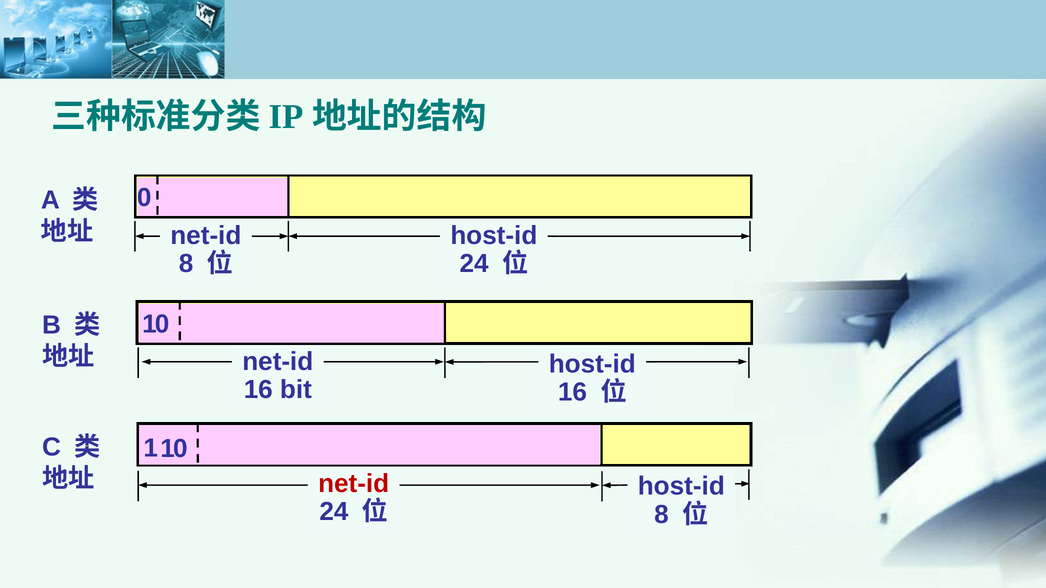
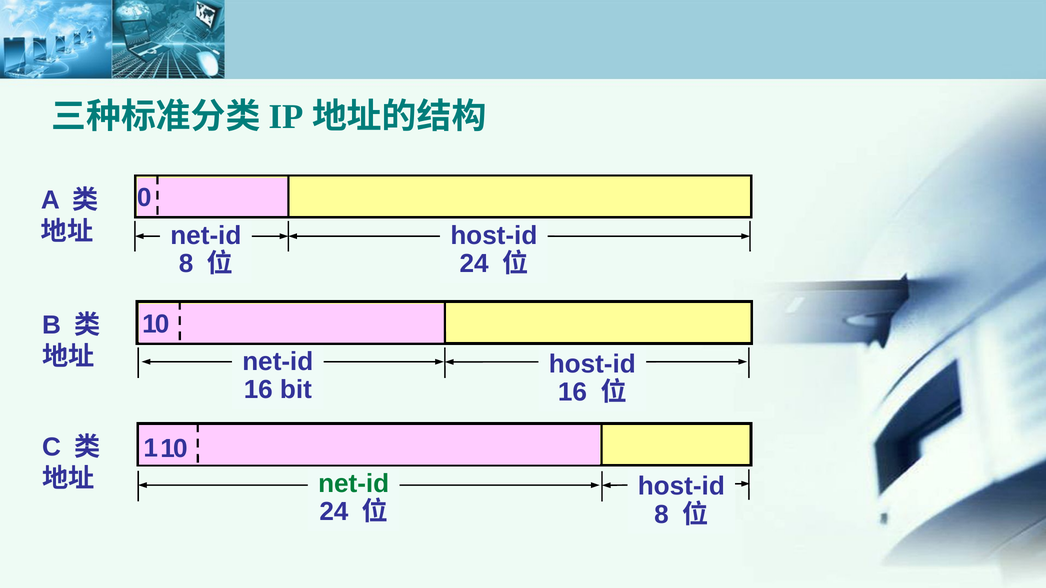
net-id colour: red -> green (354, 484)
